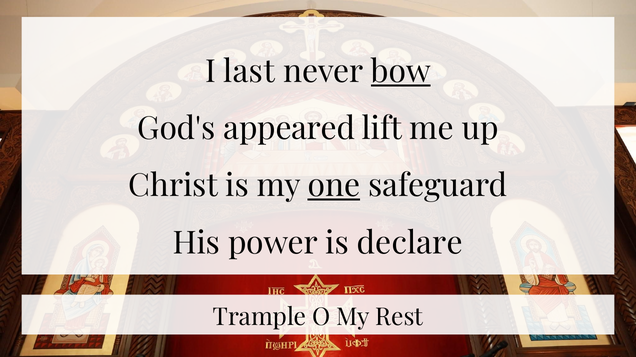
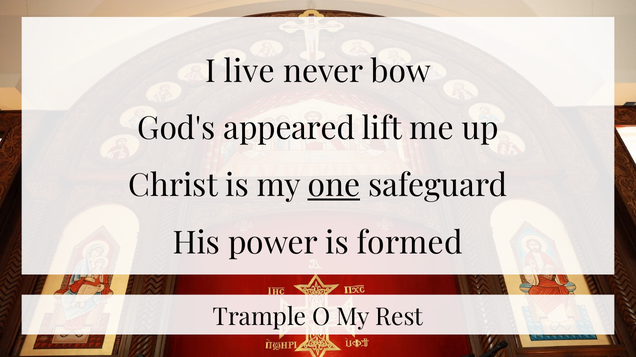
last: last -> live (249, 72)
bow underline: present -> none (401, 72)
declare: declare -> formed (410, 244)
